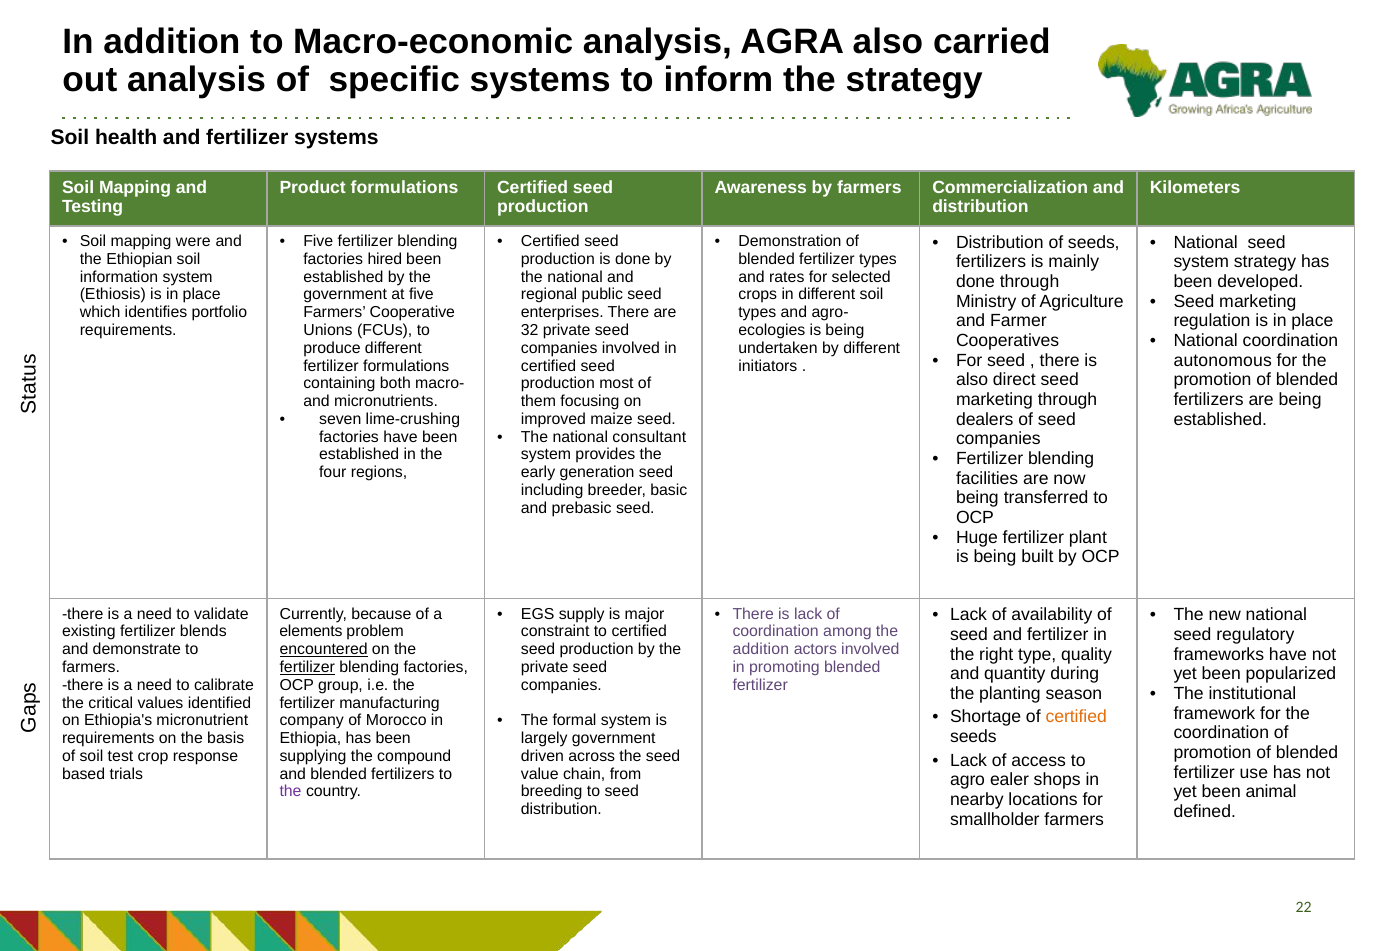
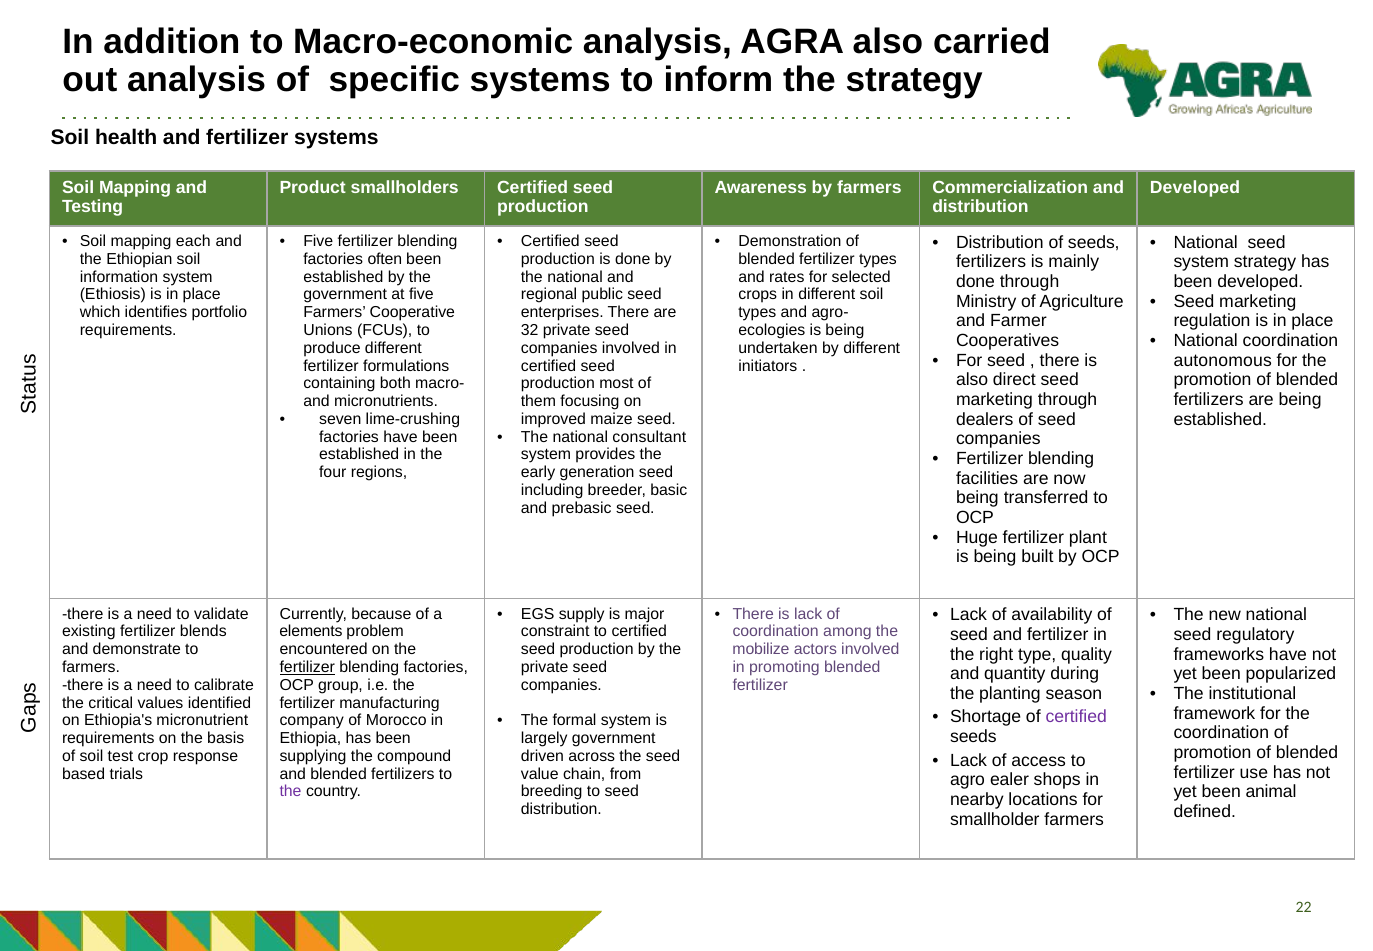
Product formulations: formulations -> smallholders (405, 187)
Kilometers: Kilometers -> Developed (1195, 187)
were: were -> each (193, 241)
hired: hired -> often (385, 259)
encountered underline: present -> none (324, 649)
addition: addition -> mobilize (761, 649)
certified colour: orange -> purple (1076, 717)
